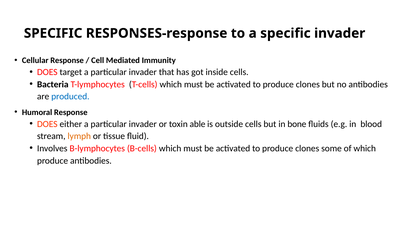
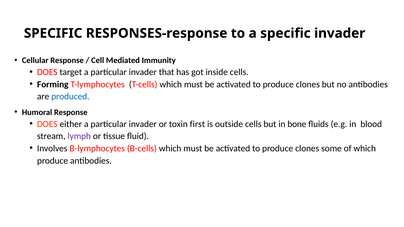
Bacteria: Bacteria -> Forming (53, 84)
able: able -> first (197, 124)
lymph colour: orange -> purple (79, 136)
